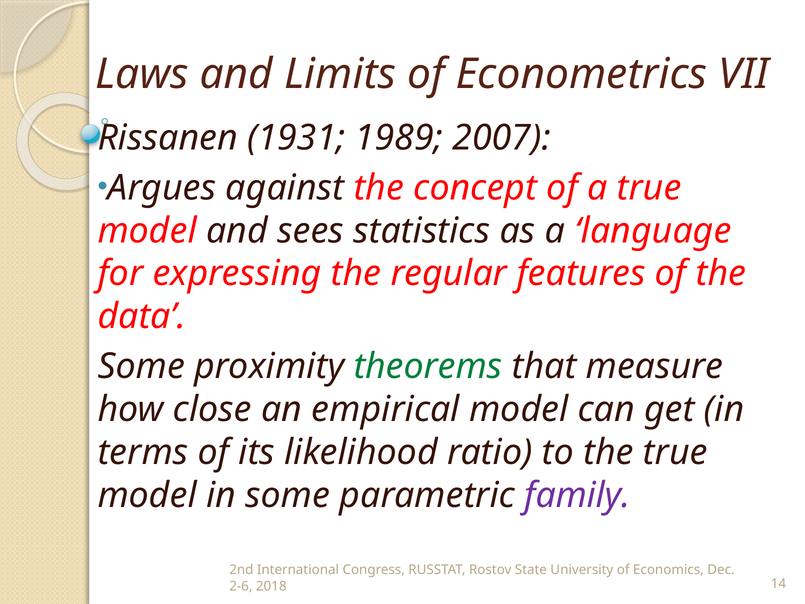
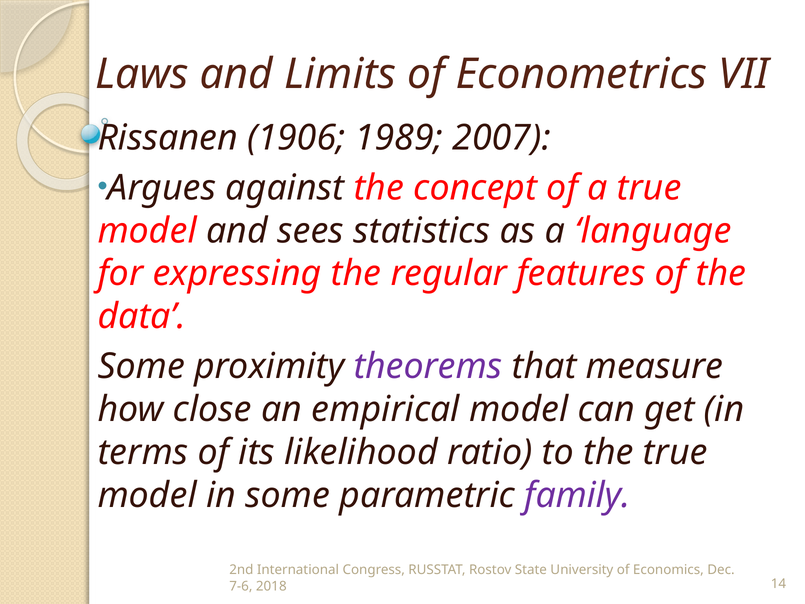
1931: 1931 -> 1906 (296, 138)
theorems colour: green -> purple (428, 366)
2-6: 2-6 -> 7-6 (241, 586)
